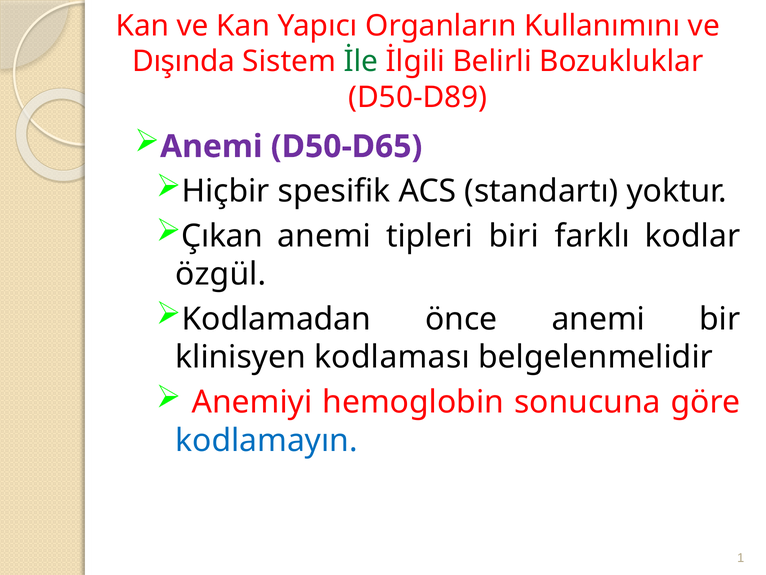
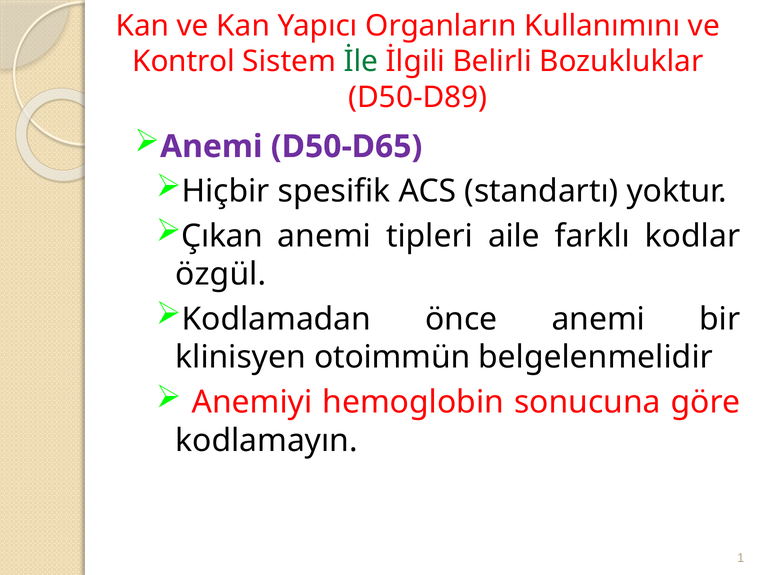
Dışında: Dışında -> Kontrol (184, 61)
biri: biri -> aile (514, 236)
kodlaması: kodlaması -> otoimmün (392, 357)
kodlamayın colour: blue -> black (266, 440)
